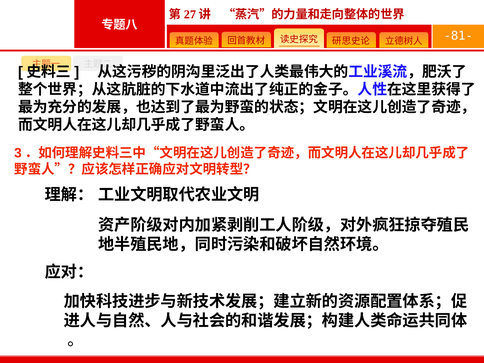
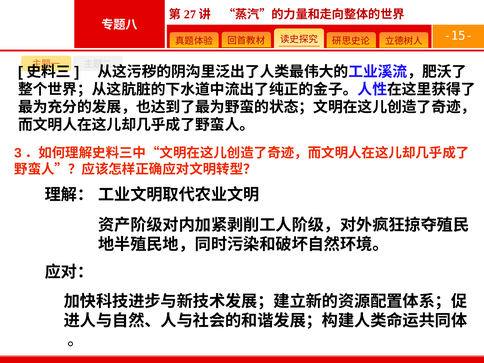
-81-: -81- -> -15- (458, 36)
